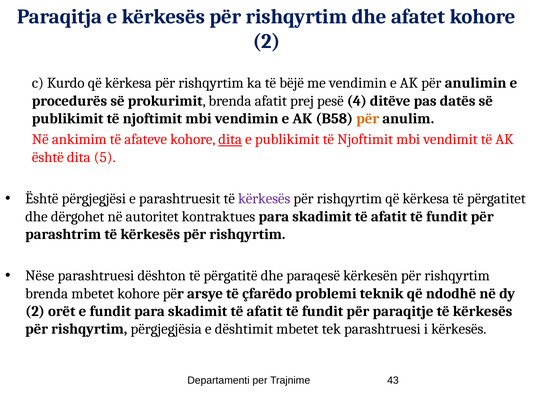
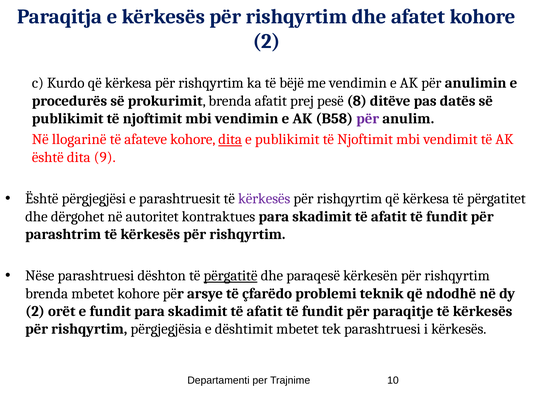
4: 4 -> 8 (357, 101)
për colour: orange -> purple (368, 119)
ankimim: ankimim -> llogarinë (79, 139)
5: 5 -> 9 (105, 157)
përgatitë underline: none -> present (231, 276)
43: 43 -> 10 (393, 380)
